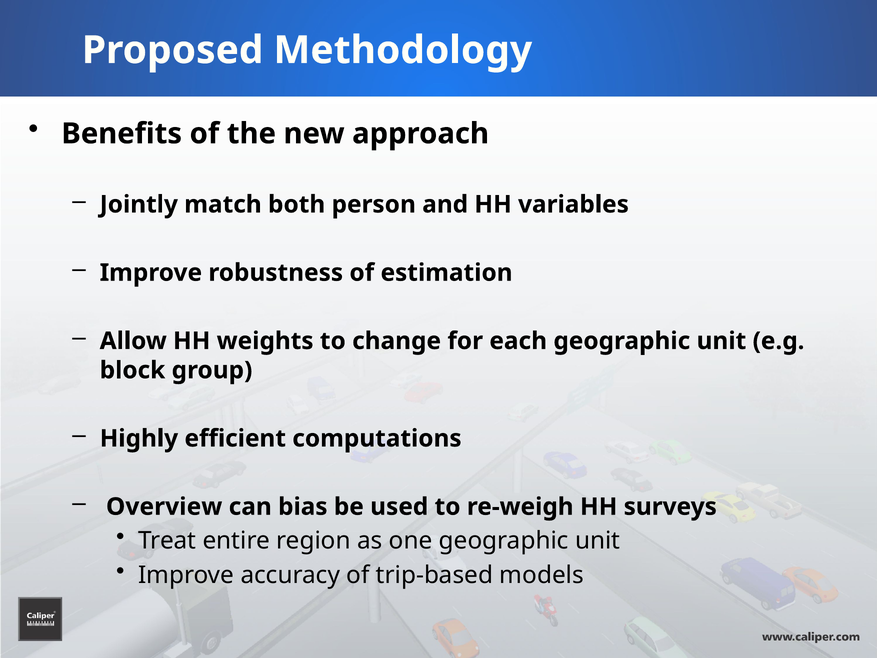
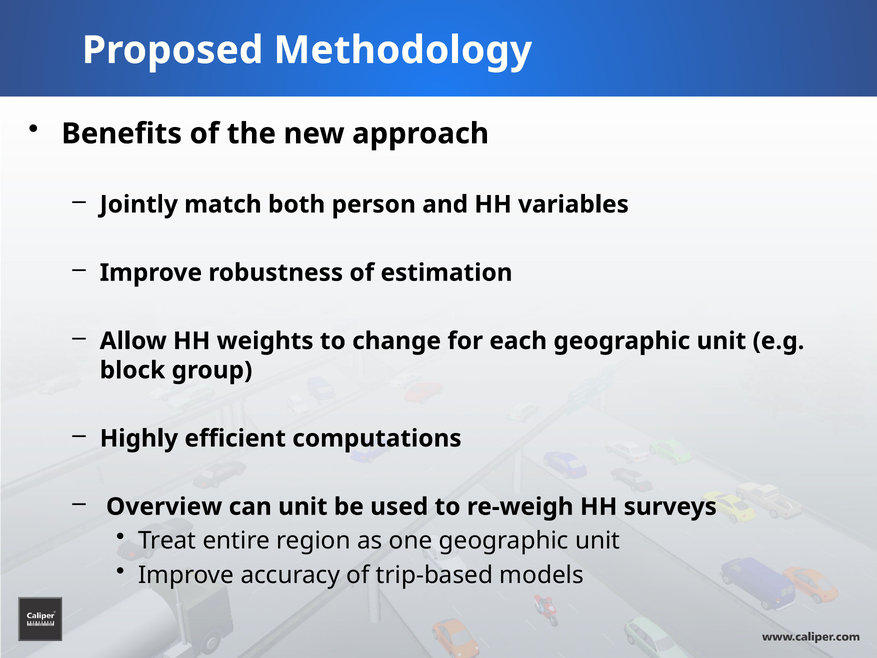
can bias: bias -> unit (303, 507)
